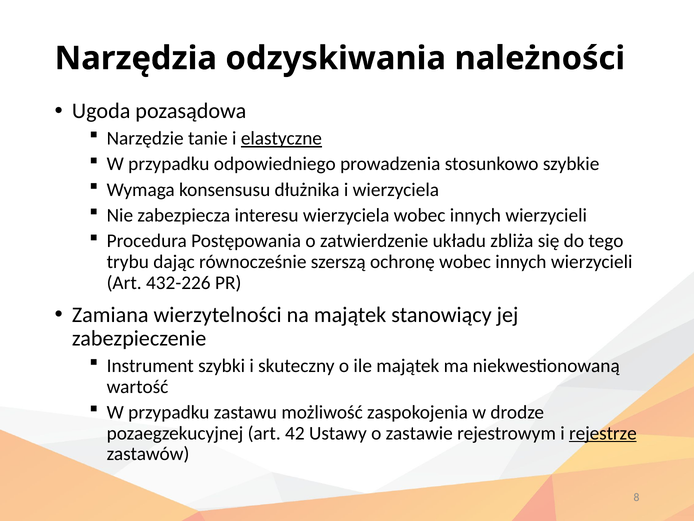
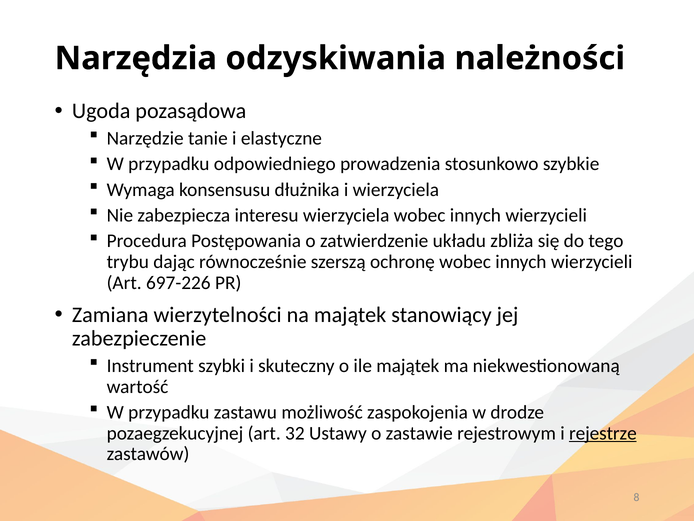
elastyczne underline: present -> none (281, 138)
432-226: 432-226 -> 697-226 (178, 282)
42: 42 -> 32 (295, 433)
